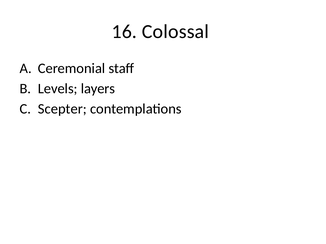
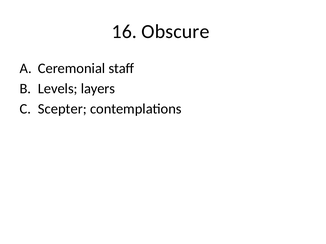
Colossal: Colossal -> Obscure (175, 32)
